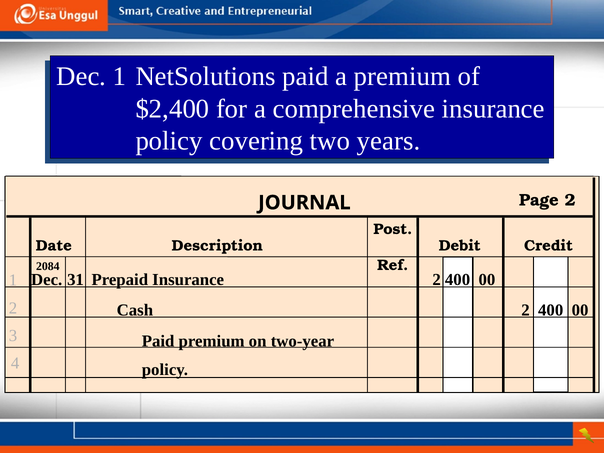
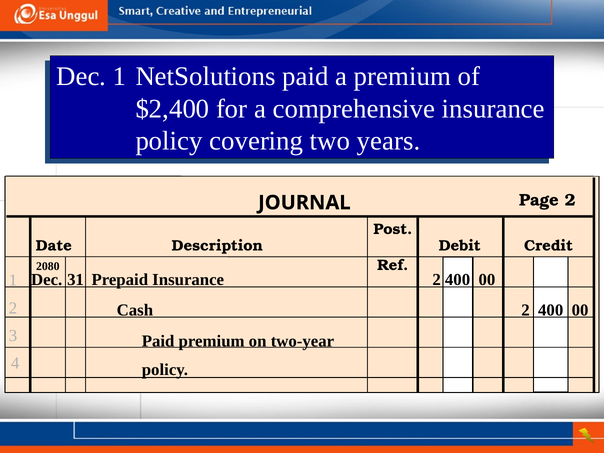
2084: 2084 -> 2080 (48, 266)
